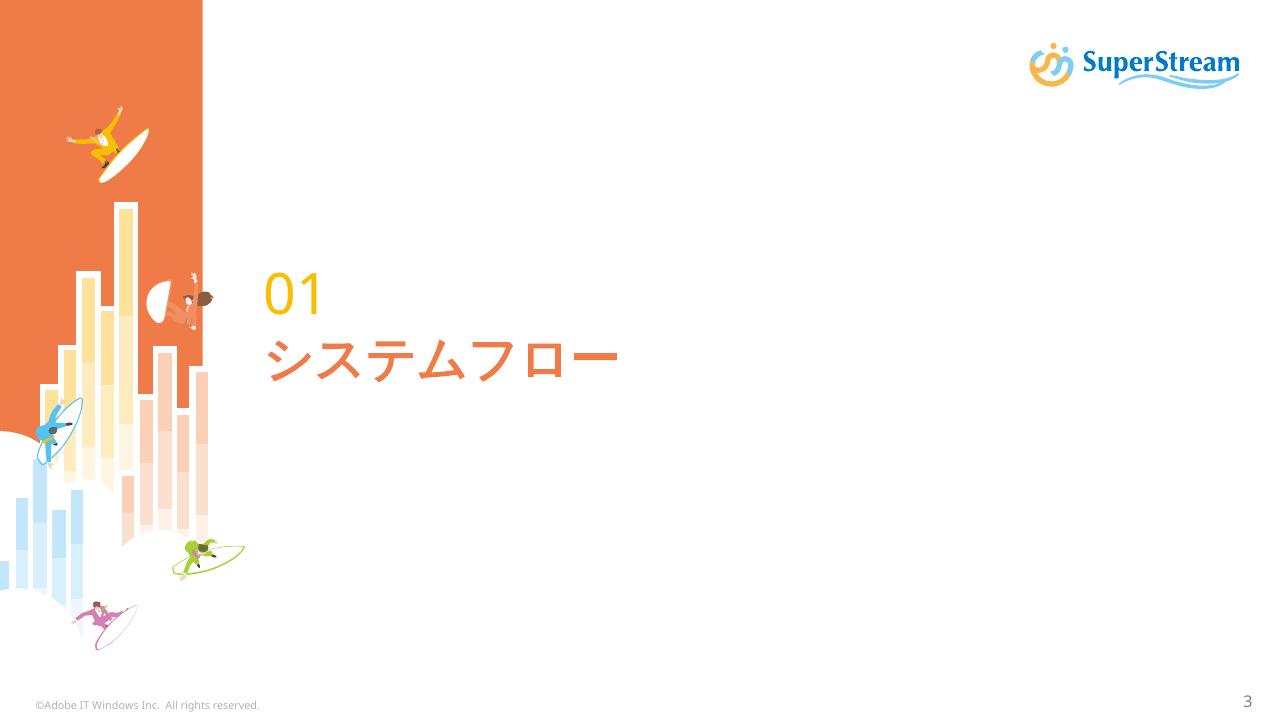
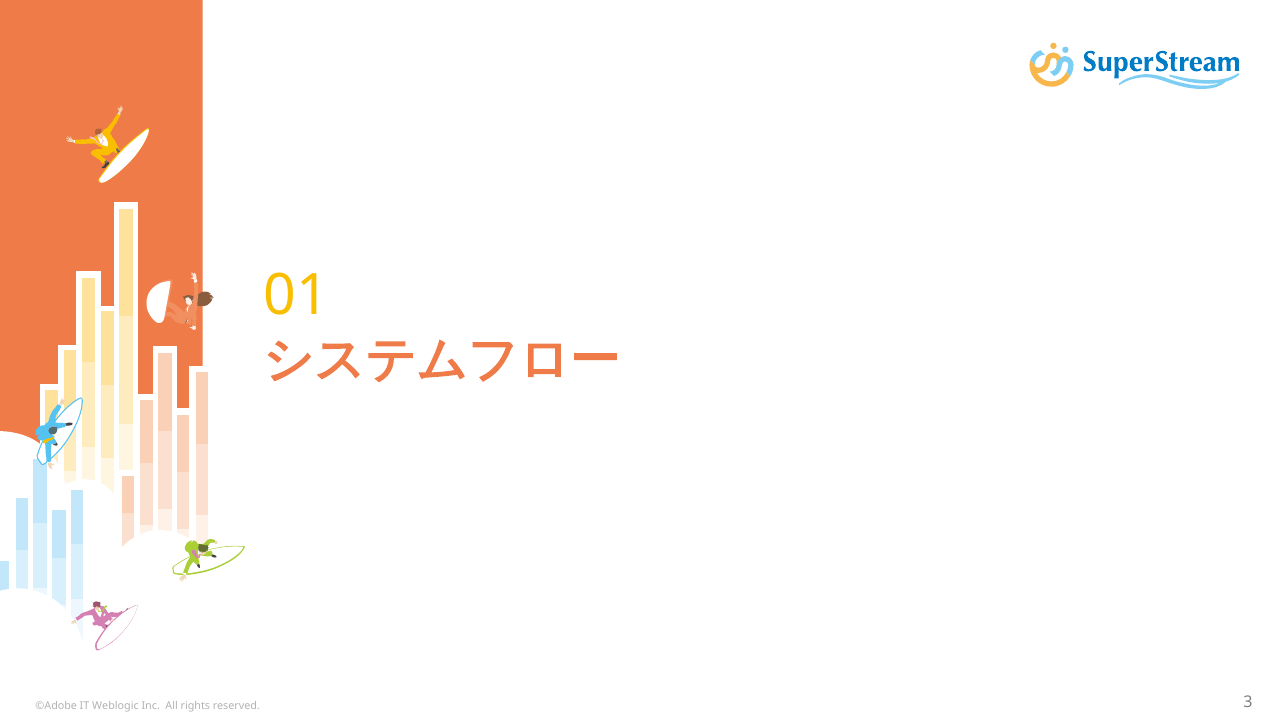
Windows: Windows -> Weblogic (116, 706)
